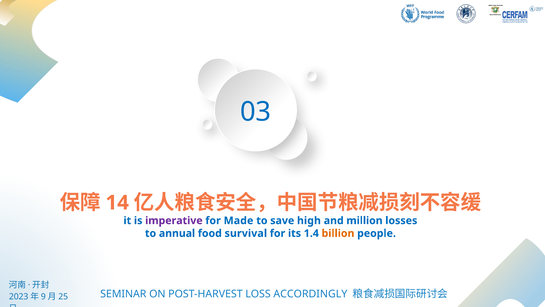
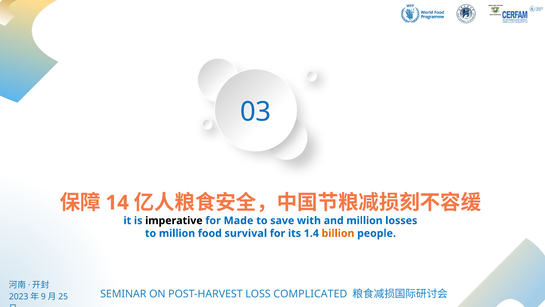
imperative colour: purple -> black (174, 220)
high: high -> with (309, 220)
to annual: annual -> million (177, 233)
ACCORDINGLY: ACCORDINGLY -> COMPLICATED (310, 294)
